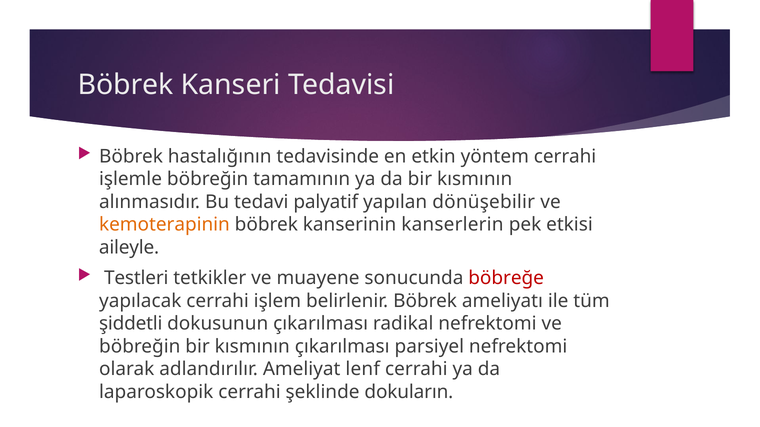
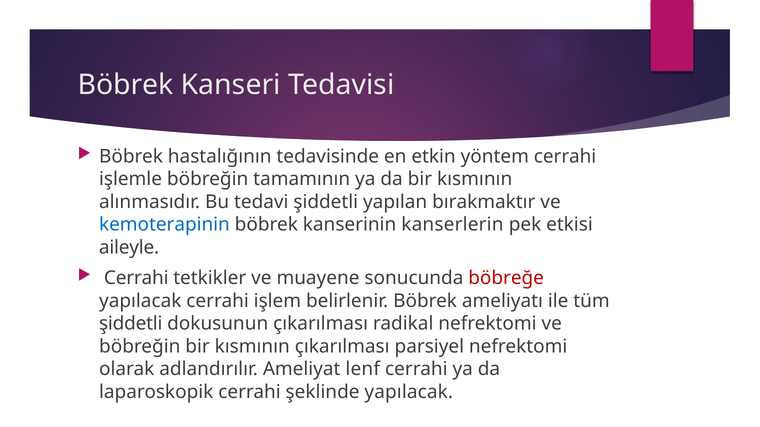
tedavi palyatif: palyatif -> şiddetli (326, 202)
dönüşebilir: dönüşebilir -> bırakmaktır (484, 202)
kemoterapinin colour: orange -> blue (164, 225)
Testleri: Testleri -> Cerrahi (136, 278)
şeklinde dokuların: dokuların -> yapılacak (409, 392)
